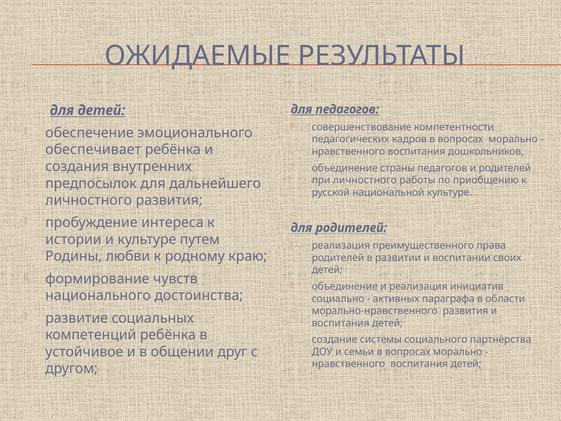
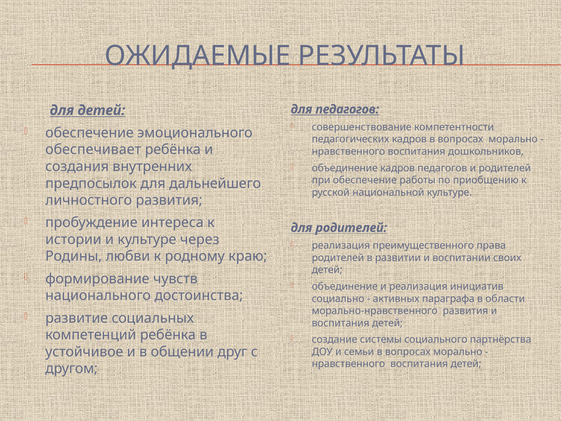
объединение страны: страны -> кадров (398, 168)
при личностного: личностного -> обеспечение (365, 180)
путем: путем -> через (200, 239)
